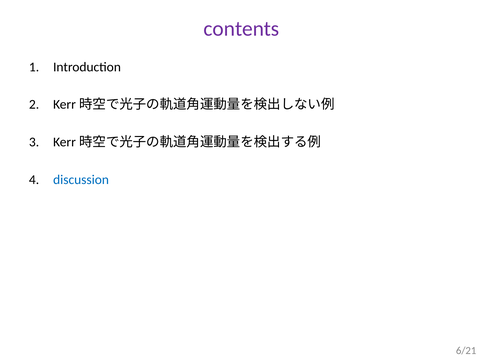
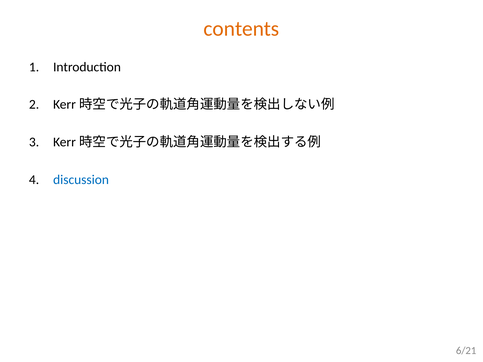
contents colour: purple -> orange (241, 29)
